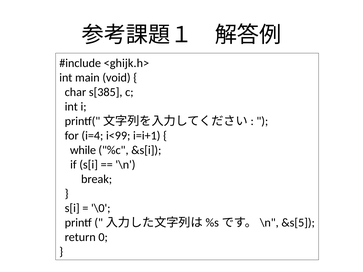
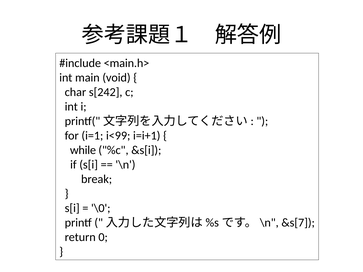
<ghijk.h>: <ghijk.h> -> <main.h> (126, 63)
s[385: s[385 -> s[242 (106, 92)
i=4: i=4 -> i=1 (92, 136)
&s[5: &s[5 -> &s[7 (298, 223)
